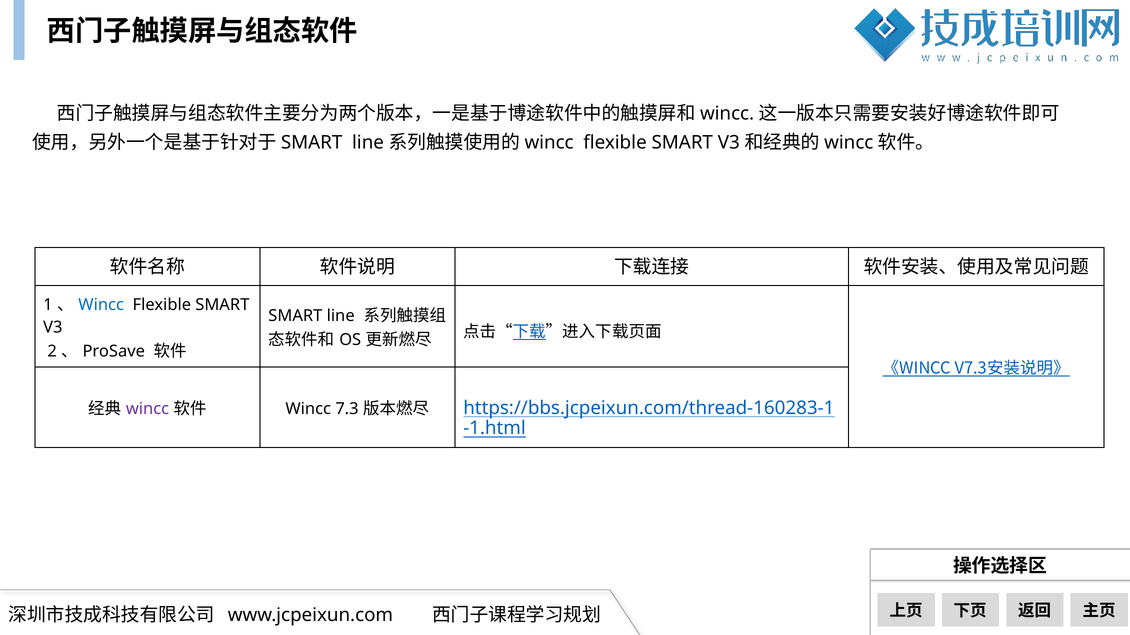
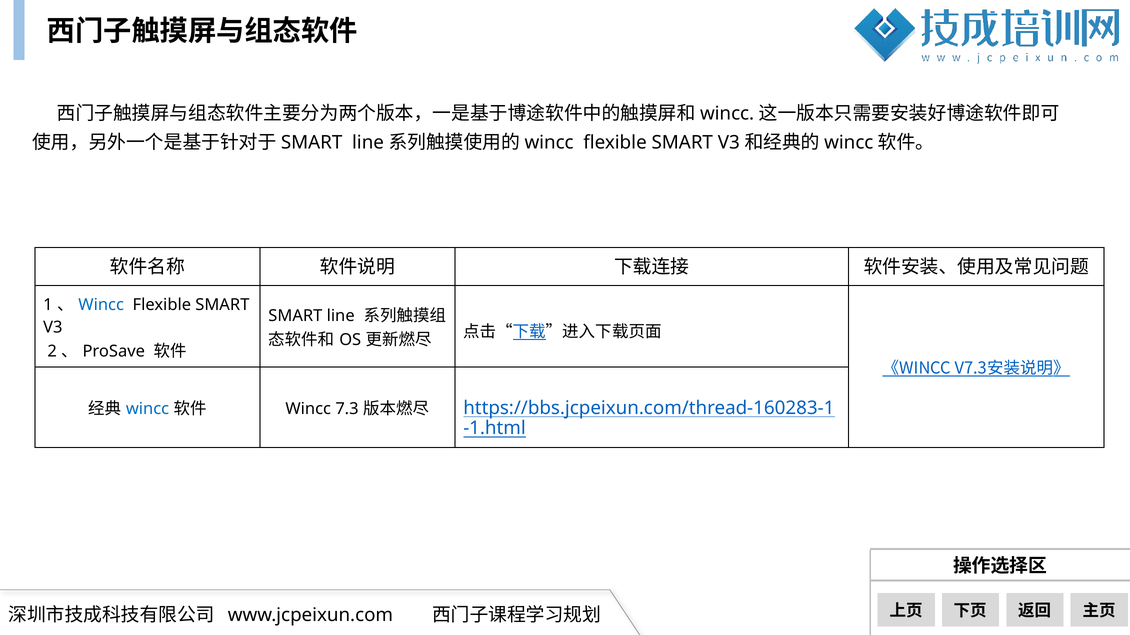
wincc colour: purple -> blue (147, 409)
